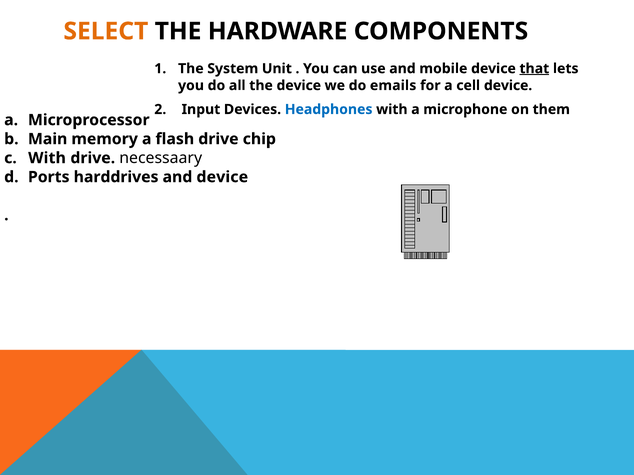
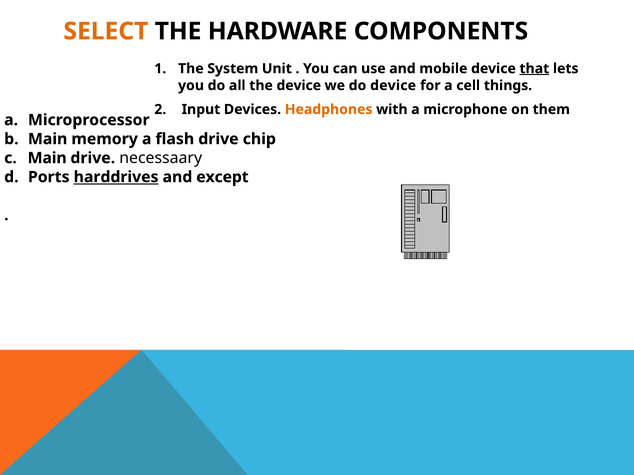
do emails: emails -> device (393, 86)
cell device: device -> things (508, 86)
Headphones colour: blue -> orange (329, 109)
With: With -> Main (47, 158)
harddrives underline: none -> present (116, 177)
and device: device -> except (222, 177)
